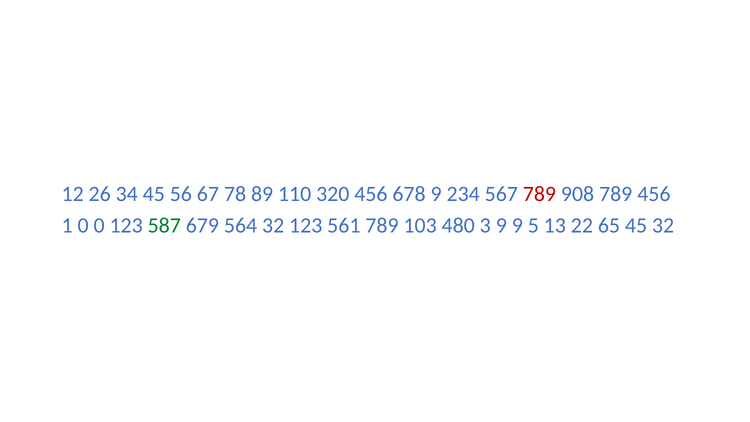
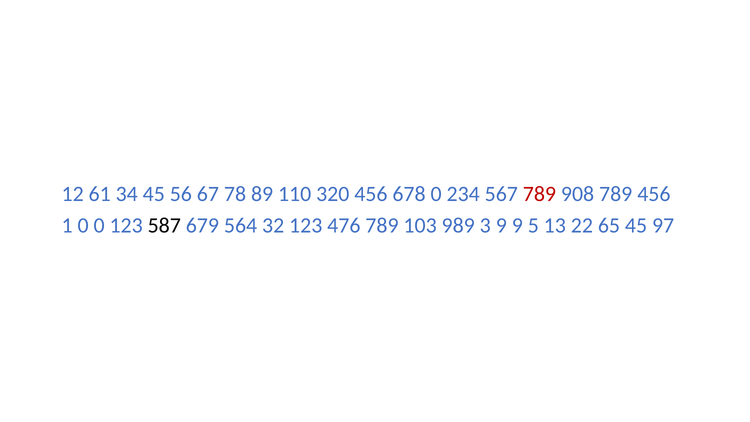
26: 26 -> 61 (100, 194)
678 9: 9 -> 0 (436, 194)
587 colour: green -> black (164, 226)
561: 561 -> 476 (344, 226)
480: 480 -> 989 (458, 226)
45 32: 32 -> 97 (663, 226)
